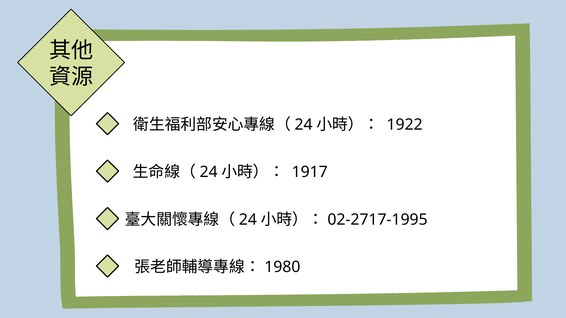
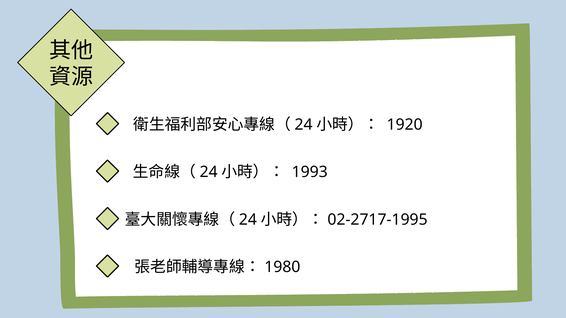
1922: 1922 -> 1920 (405, 125)
1917: 1917 -> 1993 (310, 172)
